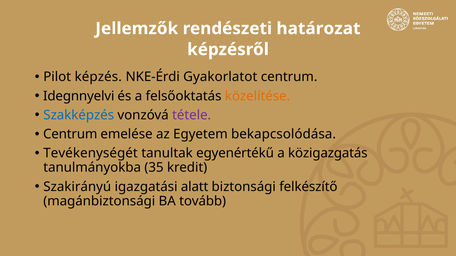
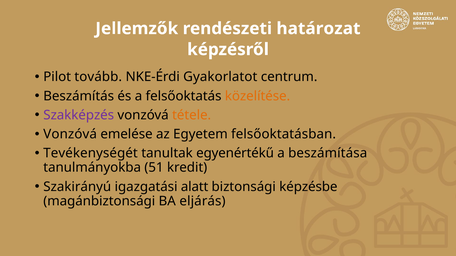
képzés: képzés -> tovább (98, 77)
Idegnnyelvi: Idegnnyelvi -> Beszámítás (79, 96)
Szakképzés colour: blue -> purple (79, 115)
tétele colour: purple -> orange (192, 115)
Centrum: Centrum -> Vonzóvá (70, 134)
bekapcsolódása: bekapcsolódása -> felsőoktatásban (284, 134)
közigazgatás: közigazgatás -> beszámítása (328, 154)
35: 35 -> 51 (154, 168)
felkészítő: felkészítő -> képzésbe (308, 187)
tovább: tovább -> eljárás (203, 201)
